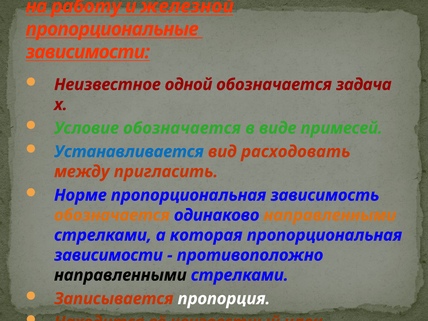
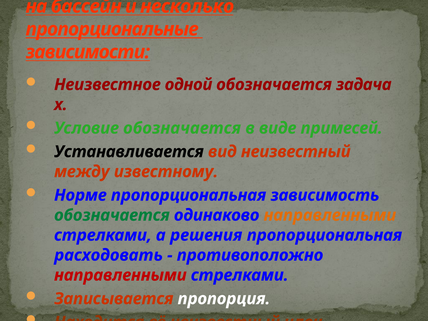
работу: работу -> бассейн (86, 6)
железной: железной -> несколько (187, 6)
Устанавливается colour: blue -> black (129, 152)
вид расходовать: расходовать -> неизвестный (296, 152)
пригласить: пригласить -> известному (166, 172)
обозначается colour: orange -> green (112, 215)
а которая: которая -> решения (206, 235)
зависимости: зависимости -> расходовать (108, 255)
направленными colour: black -> red (120, 275)
